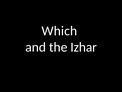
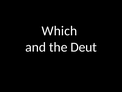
Izhar: Izhar -> Deut (84, 47)
